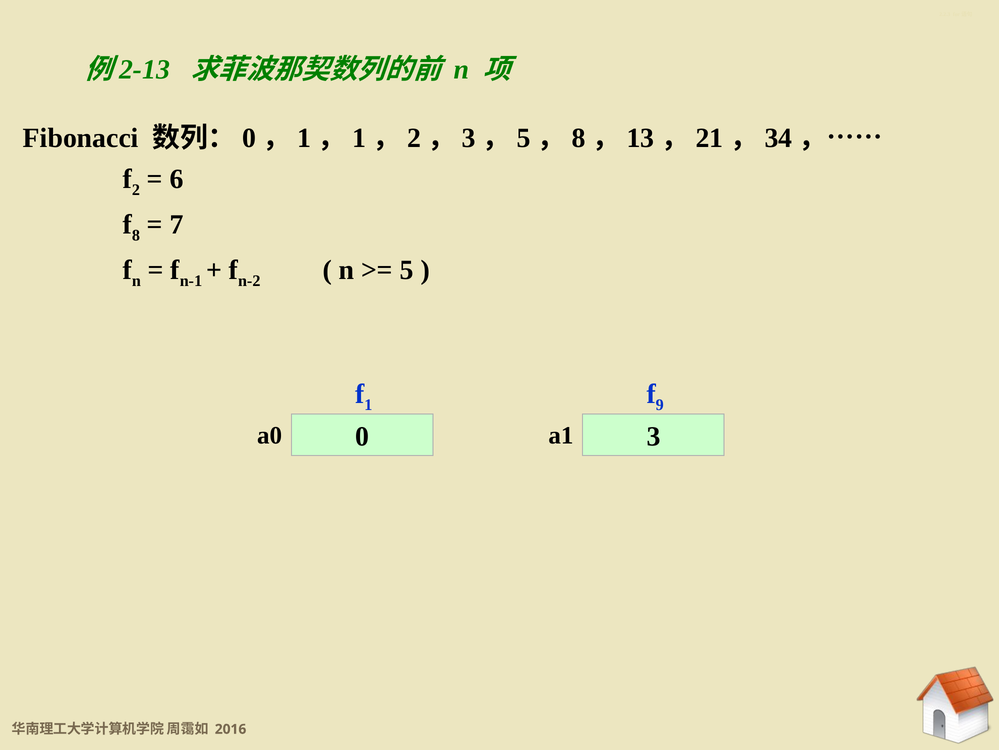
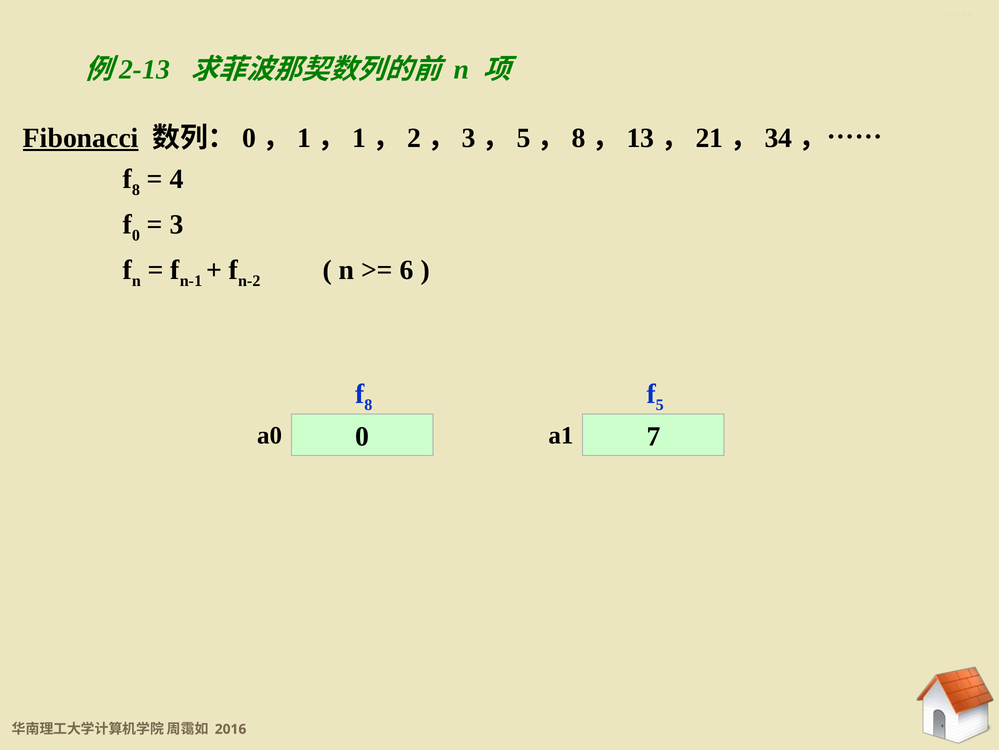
Fibonacci underline: none -> present (81, 138)
2: 2 -> 8 (136, 190)
6: 6 -> 4 (177, 179)
8: 8 -> 0 (136, 235)
7: 7 -> 3 (177, 224)
5: 5 -> 6 (407, 270)
1: 1 -> 8 (368, 405)
9: 9 -> 5 (660, 405)
3: 3 -> 7 (653, 436)
